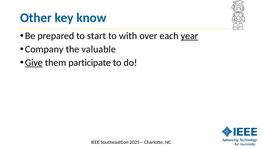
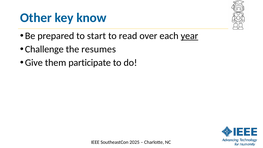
with: with -> read (128, 36)
Company: Company -> Challenge (44, 49)
valuable: valuable -> resumes (99, 49)
Give underline: present -> none (34, 63)
